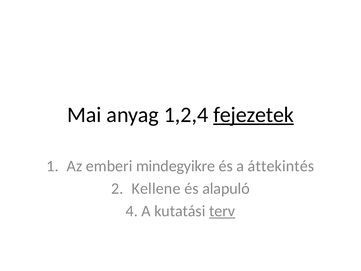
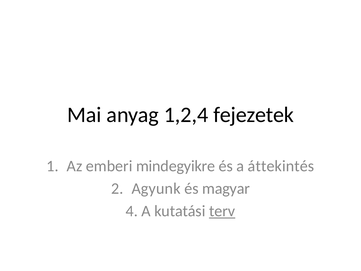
fejezetek underline: present -> none (254, 115)
Kellene: Kellene -> Agyunk (156, 188)
alapuló: alapuló -> magyar (226, 188)
